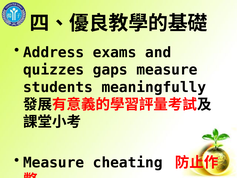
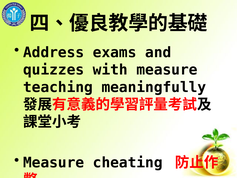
gaps: gaps -> with (110, 70)
students: students -> teaching (58, 87)
